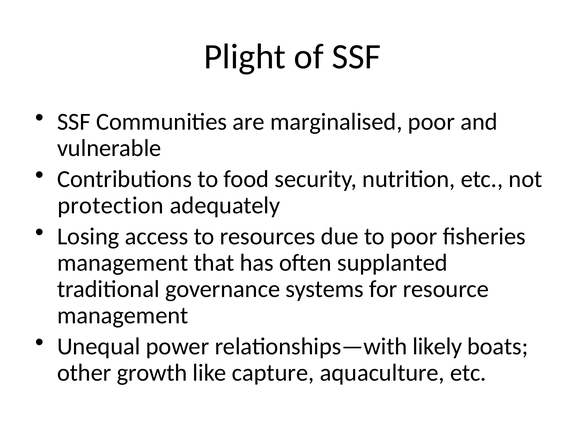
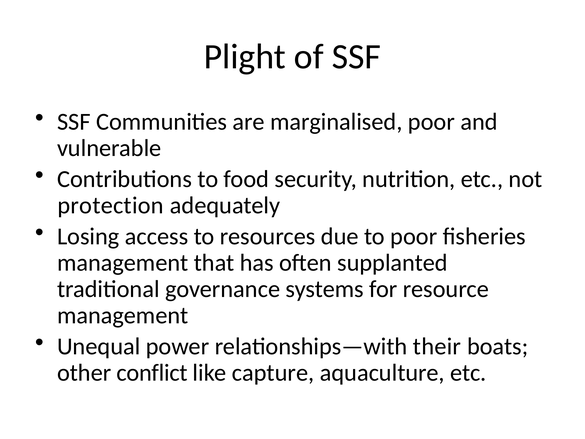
likely: likely -> their (437, 346)
growth: growth -> conflict (152, 373)
